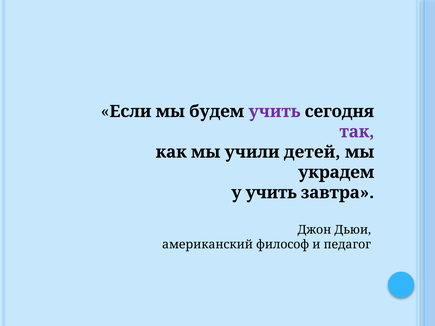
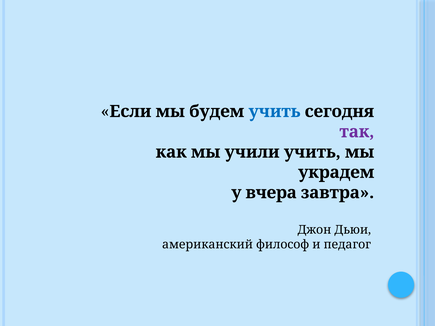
учить colour: purple -> blue (274, 112)
учили детей: детей -> учить (312, 152)
у учить: учить -> вчера (271, 193)
